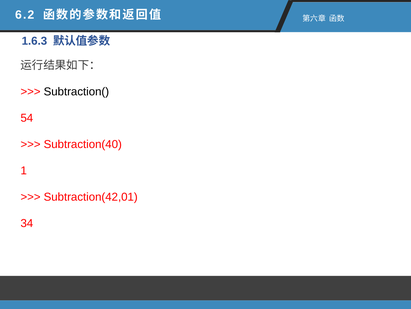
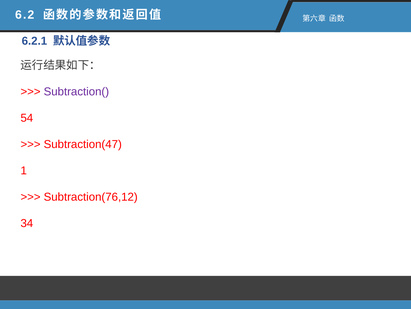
1.6.3: 1.6.3 -> 6.2.1 (34, 41)
Subtraction( colour: black -> purple (76, 91)
Subtraction(40: Subtraction(40 -> Subtraction(47 (83, 144)
Subtraction(42,01: Subtraction(42,01 -> Subtraction(76,12 (91, 196)
